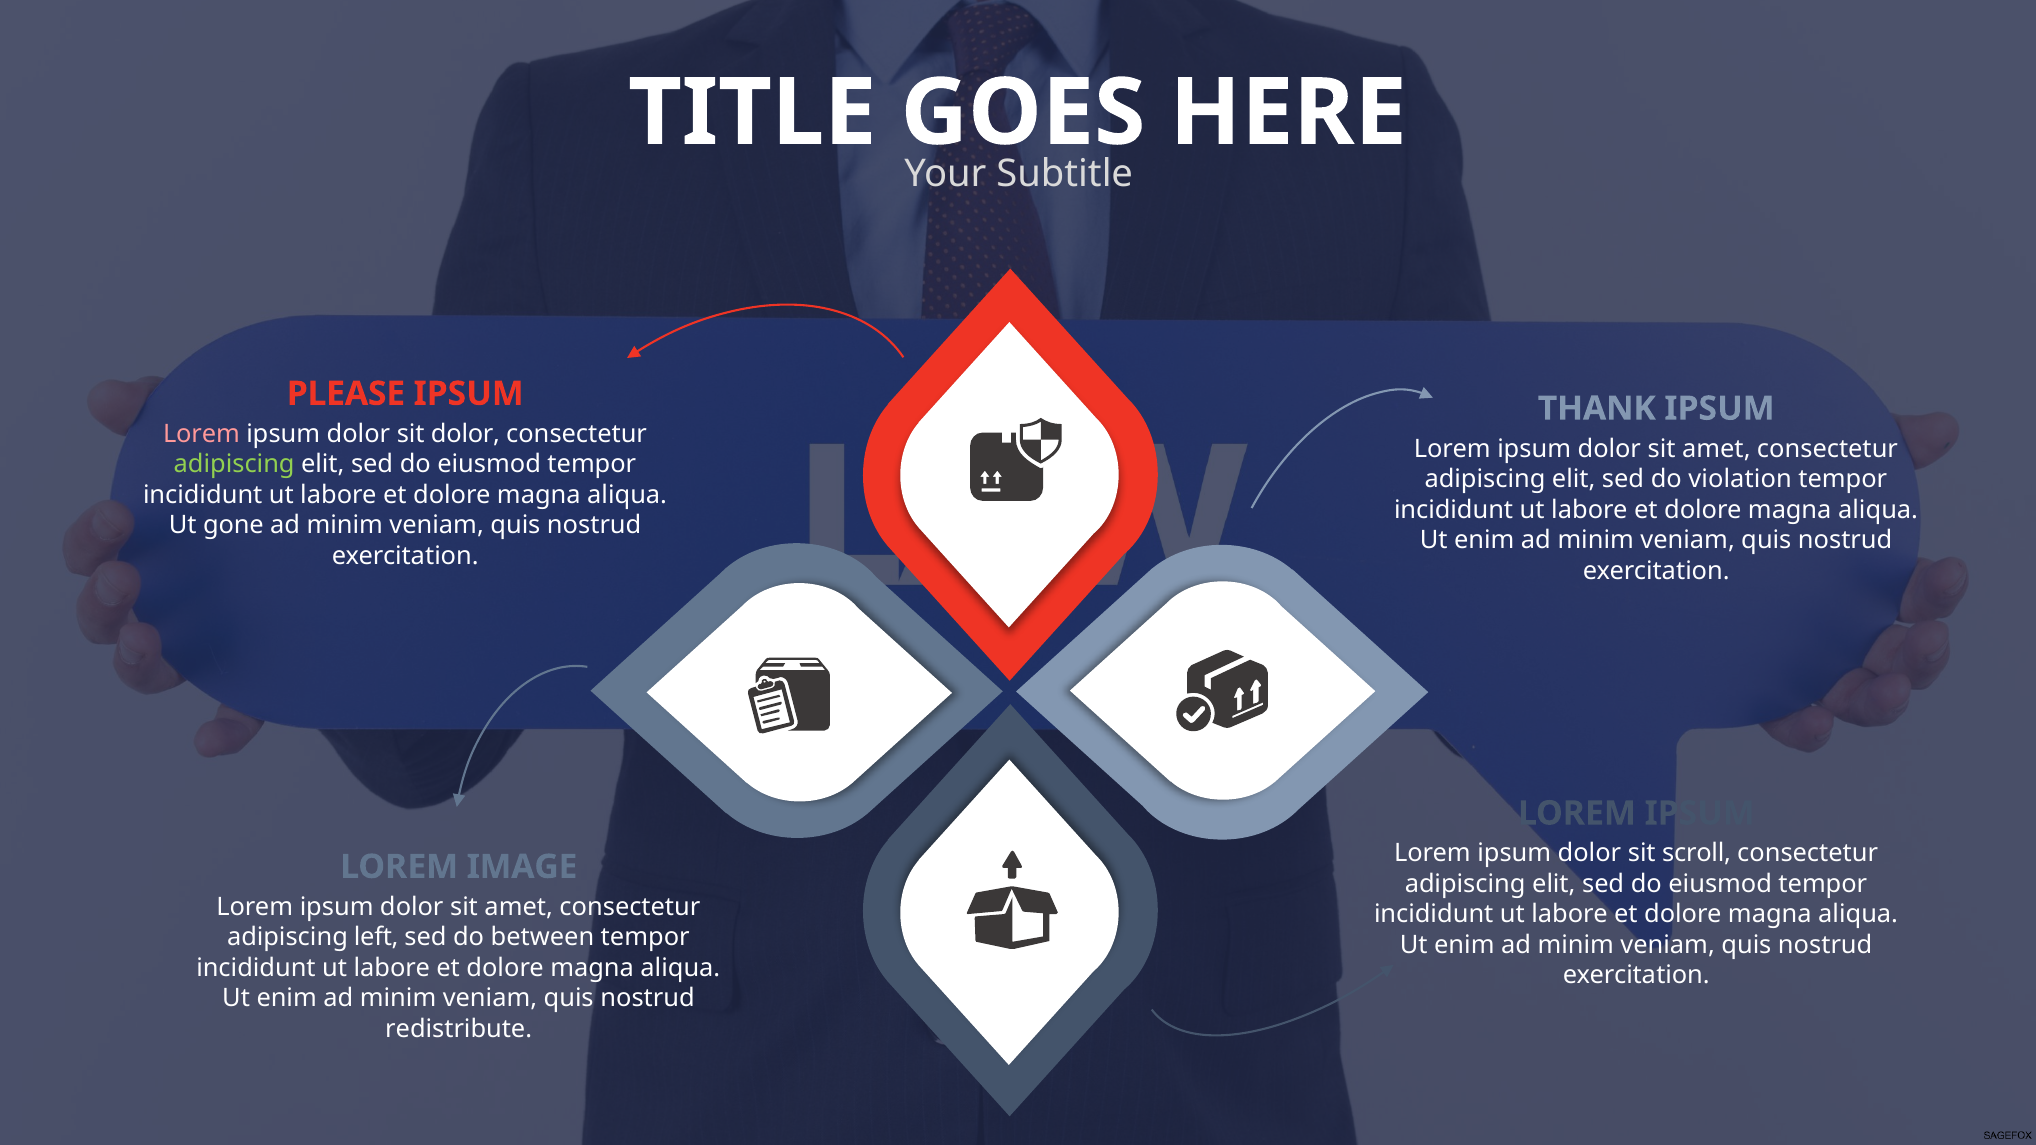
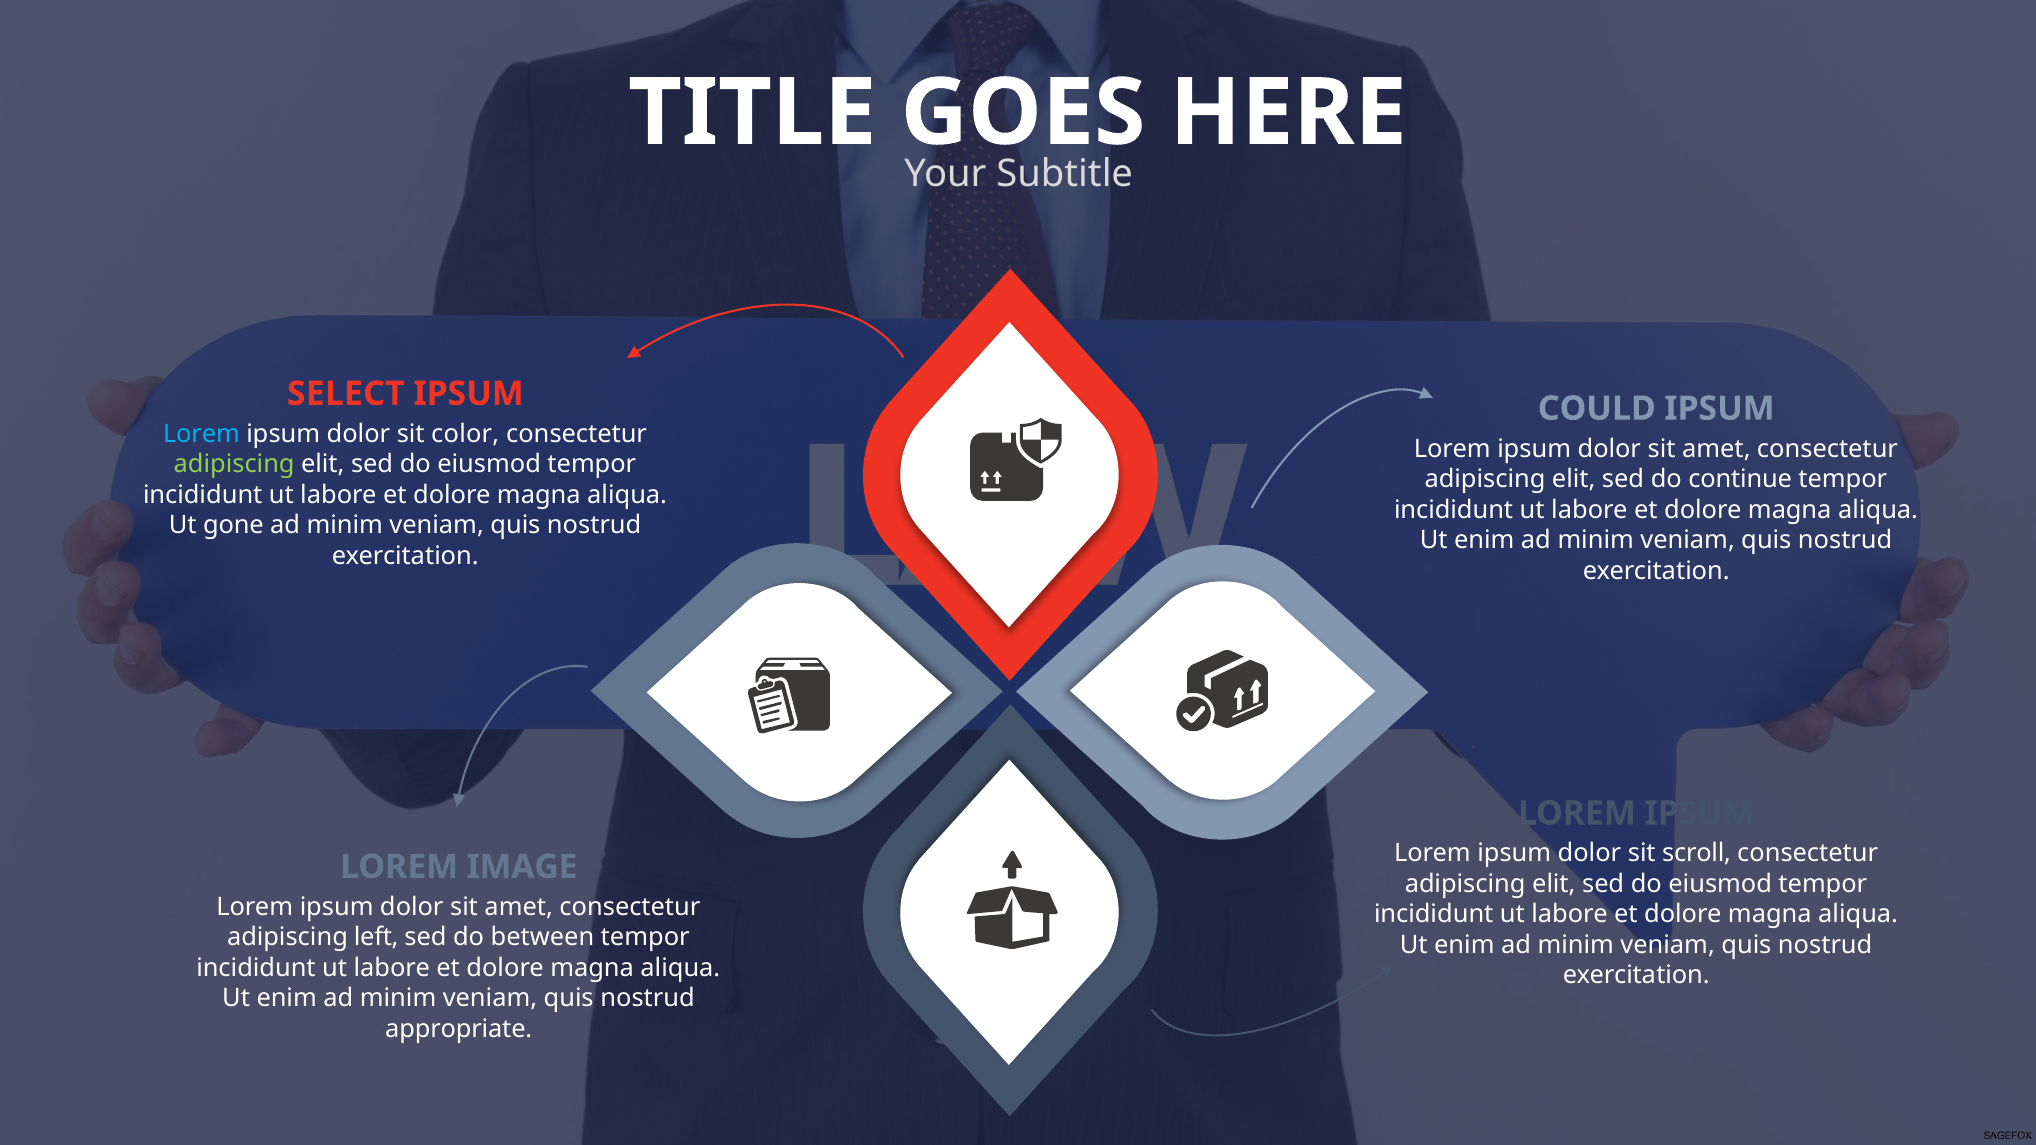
PLEASE: PLEASE -> SELECT (346, 394)
THANK: THANK -> COULD (1597, 409)
Lorem colour: pink -> light blue (201, 434)
sit dolor: dolor -> color (465, 434)
violation: violation -> continue (1740, 479)
redistribute: redistribute -> appropriate (459, 1029)
